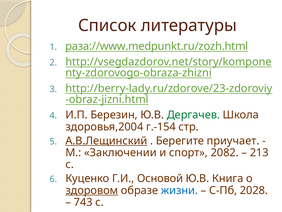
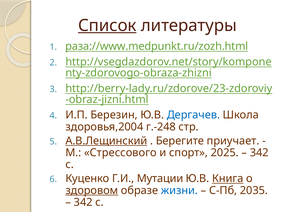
Список underline: none -> present (107, 25)
Дергачев colour: green -> blue (193, 115)
г.-154: г.-154 -> г.-248 (161, 127)
Заключении: Заключении -> Стрессового (120, 152)
2082: 2082 -> 2025 (225, 152)
213: 213 -> 342 (259, 152)
Основой: Основой -> Мутации (160, 178)
Книга underline: none -> present (228, 178)
2028: 2028 -> 2035 (254, 190)
743: 743 -> 342 (83, 202)
